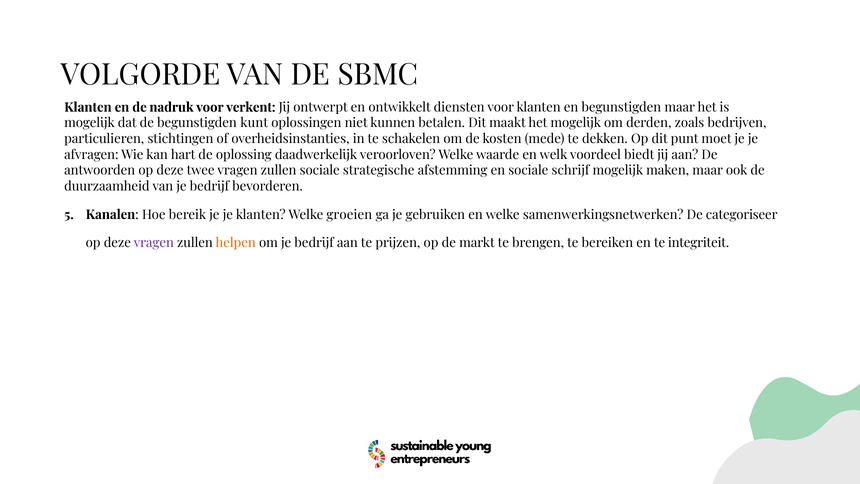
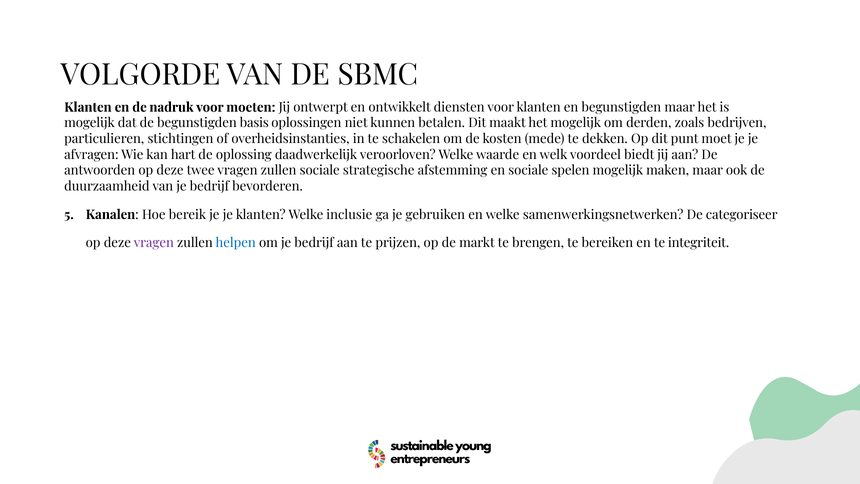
verkent: verkent -> moeten (251, 107)
kunt: kunt -> basis (254, 123)
schrijf: schrijf -> spelen (571, 170)
groeien: groeien -> inclusie (349, 215)
helpen colour: orange -> blue (236, 243)
